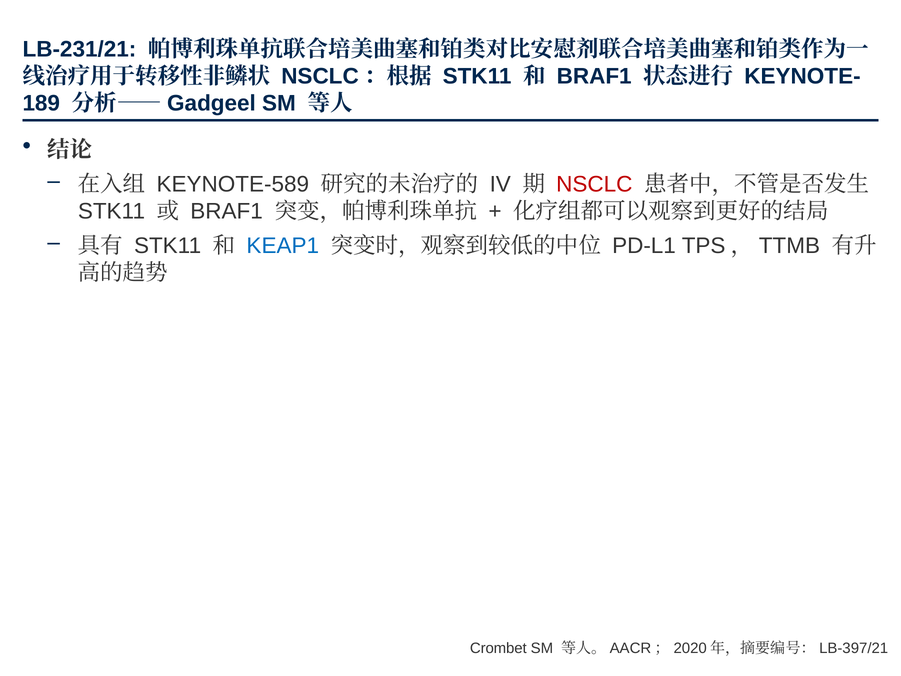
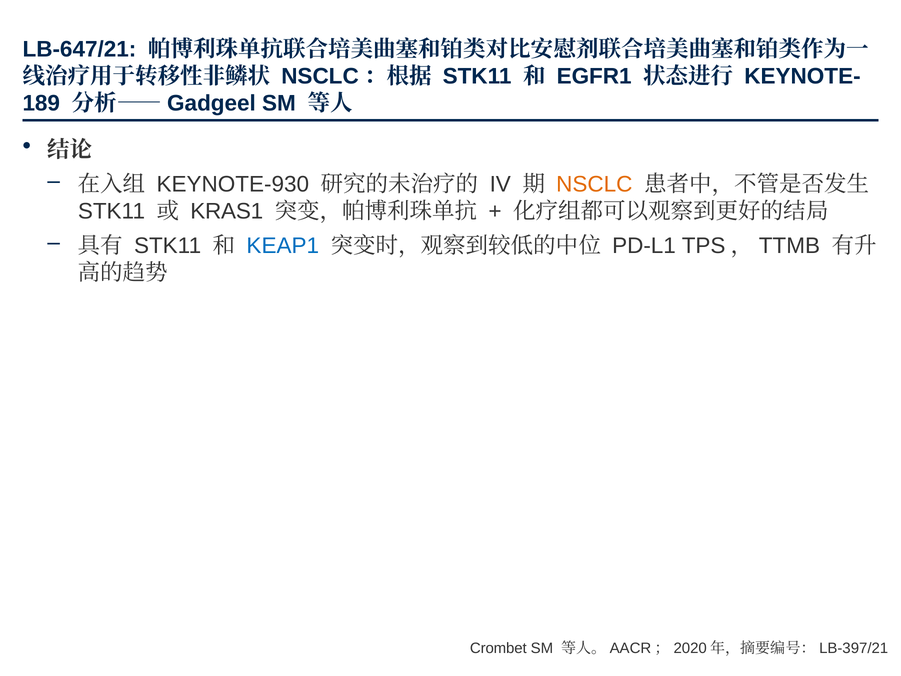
LB-231/21: LB-231/21 -> LB-647/21 (79, 49)
BRAF1: BRAF1 -> EGFR1 (594, 76)
KEYNOTE-589: KEYNOTE-589 -> KEYNOTE-930 (233, 184)
NSCLC colour: red -> orange (594, 184)
BRAF1: BRAF1 -> KRAS1 (227, 211)
